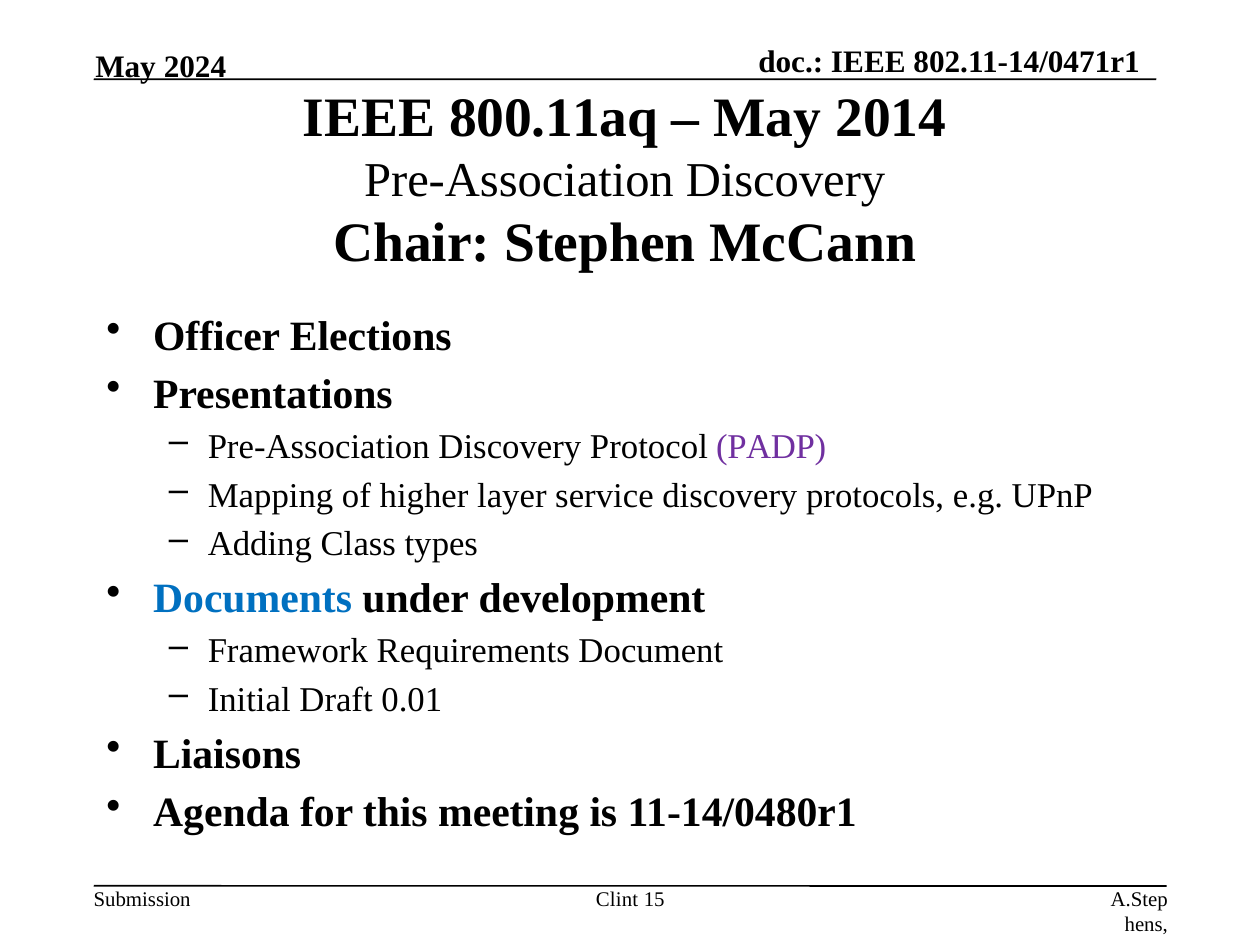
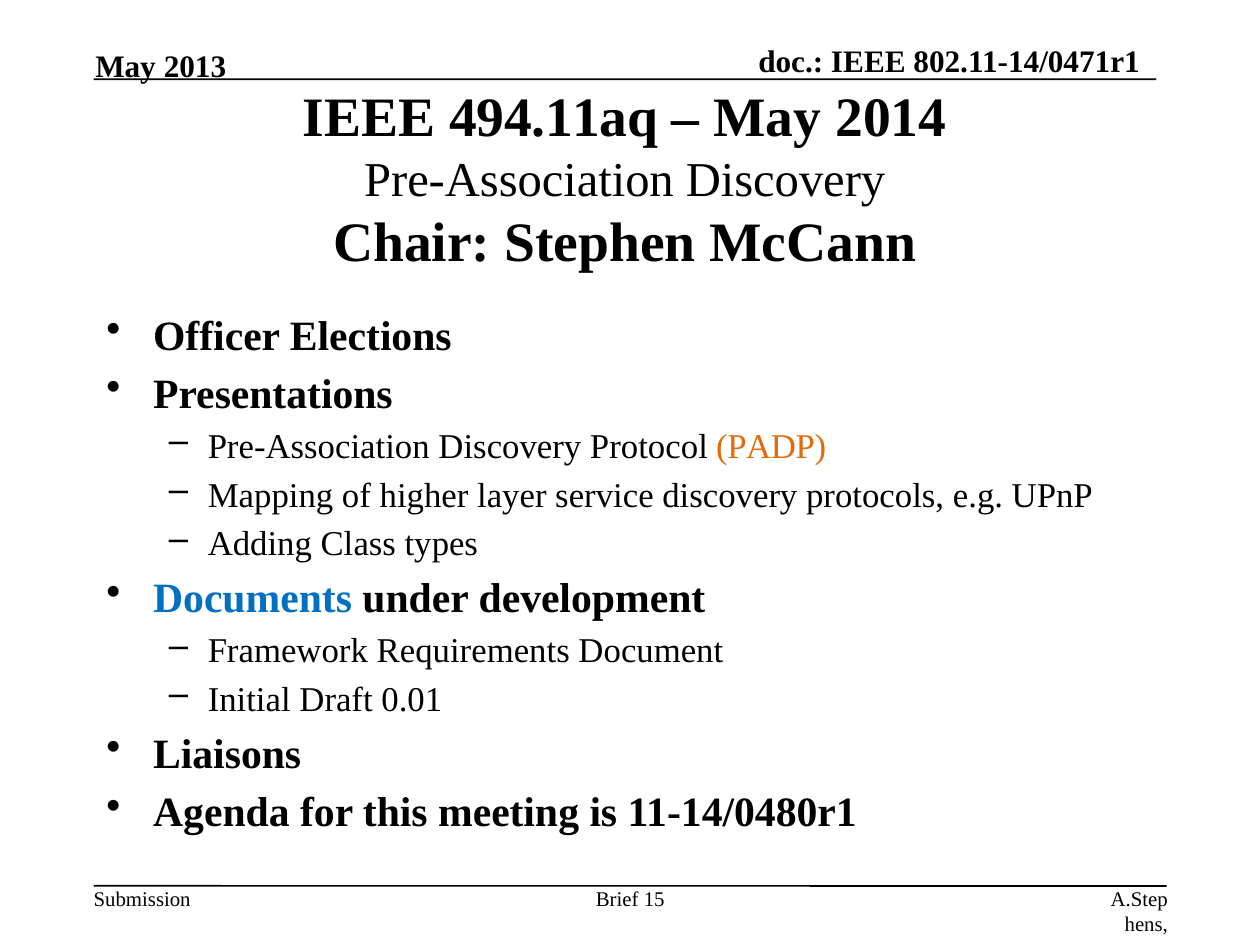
2024: 2024 -> 2013 (195, 67)
800.11aq: 800.11aq -> 494.11aq (554, 118)
PADP colour: purple -> orange (771, 447)
Clint: Clint -> Brief (617, 899)
